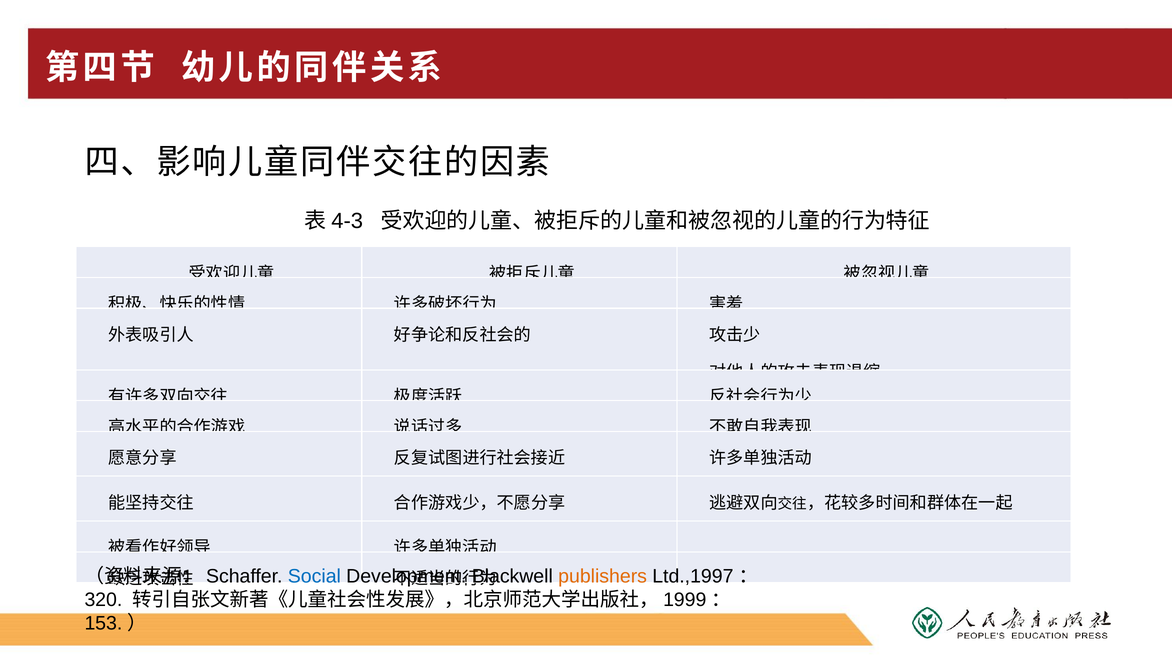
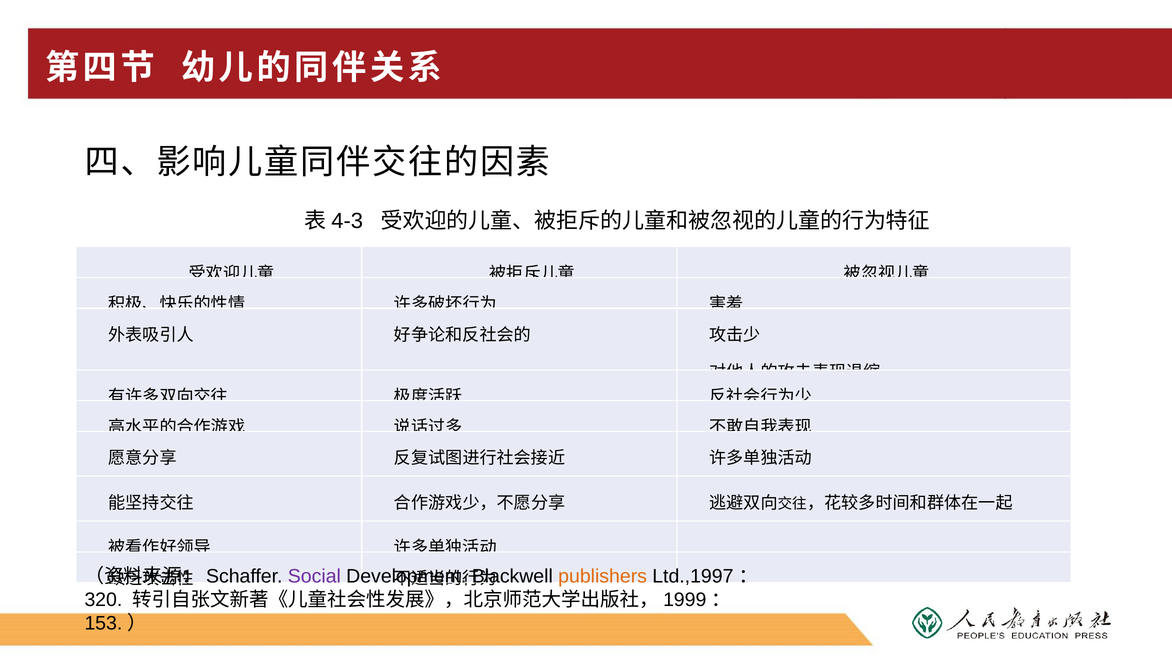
Social colour: blue -> purple (314, 577)
